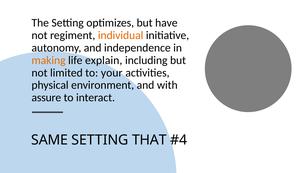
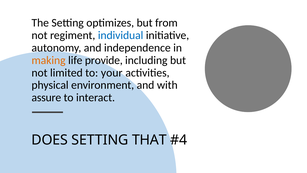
have: have -> from (166, 23)
individual colour: orange -> blue (121, 35)
explain: explain -> provide (104, 60)
SAME: SAME -> DOES (50, 140)
